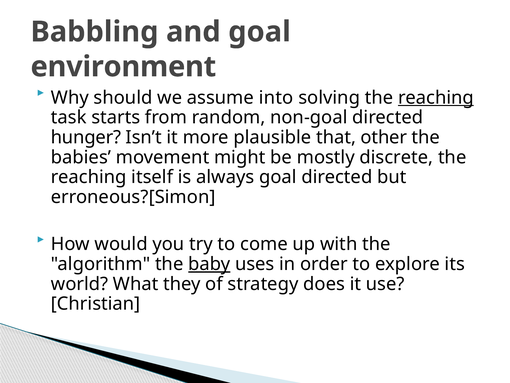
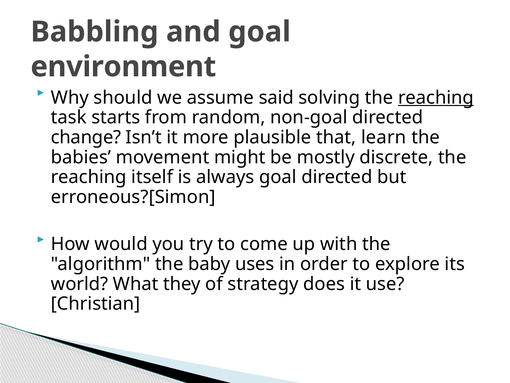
into: into -> said (276, 97)
hunger: hunger -> change (86, 137)
other: other -> learn (384, 137)
baby underline: present -> none (209, 264)
